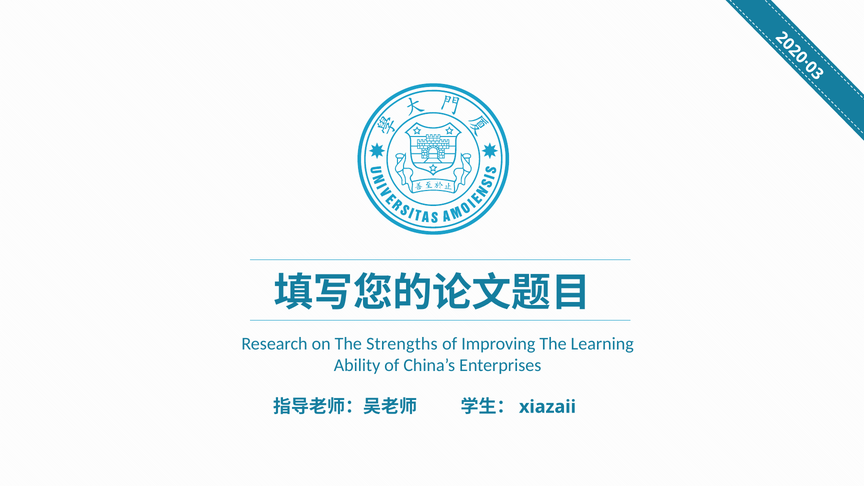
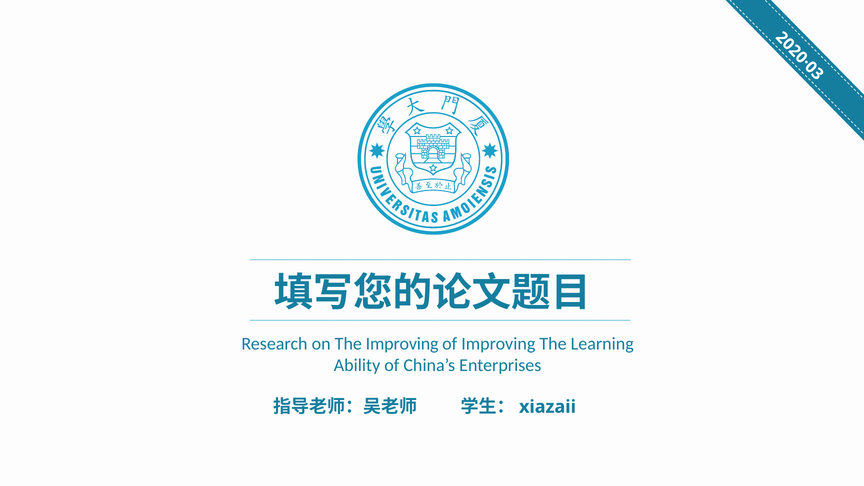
The Strengths: Strengths -> Improving (402, 344)
